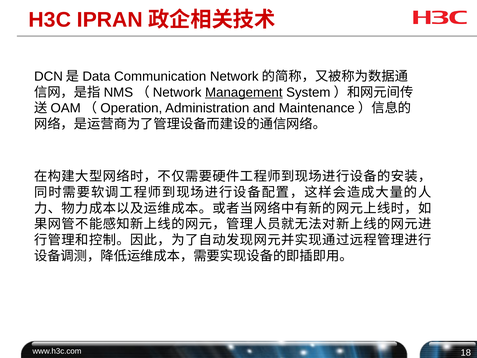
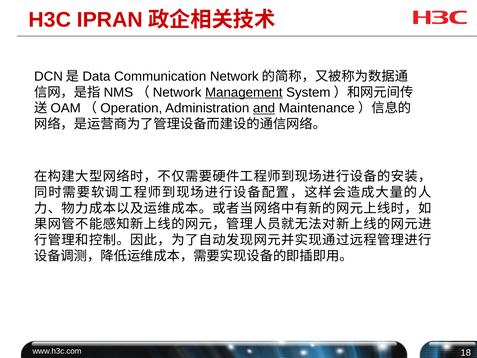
and underline: none -> present (264, 108)
